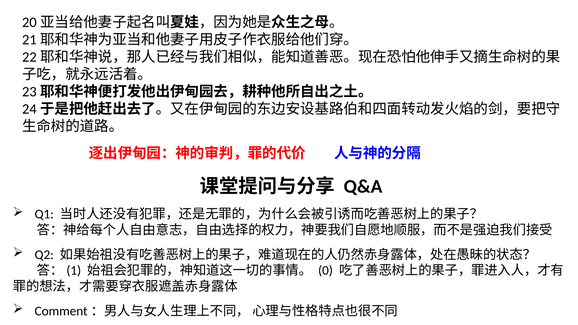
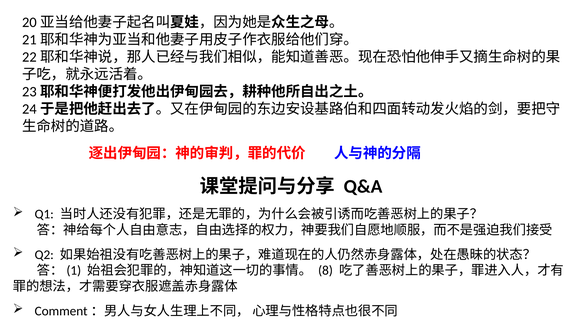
0: 0 -> 8 (325, 271)
